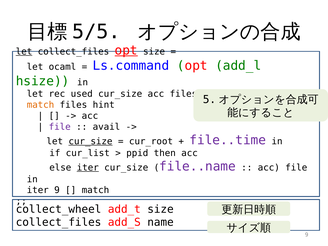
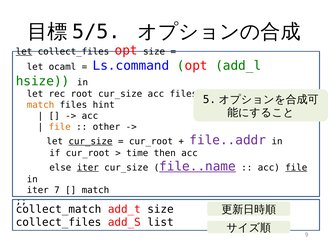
opt underline: present -> none (126, 50)
used: used -> root (82, 94)
file colour: purple -> orange (60, 127)
avail: avail -> other (106, 127)
file..time: file..time -> file..addr (228, 140)
if cur_list: cur_list -> cur_root (88, 153)
ppid: ppid -> time (137, 153)
file..name underline: none -> present (198, 166)
file underline: none -> present (296, 168)
iter 9: 9 -> 7 (57, 190)
collect_wheel: collect_wheel -> collect_match (59, 209)
name: name -> list (161, 222)
